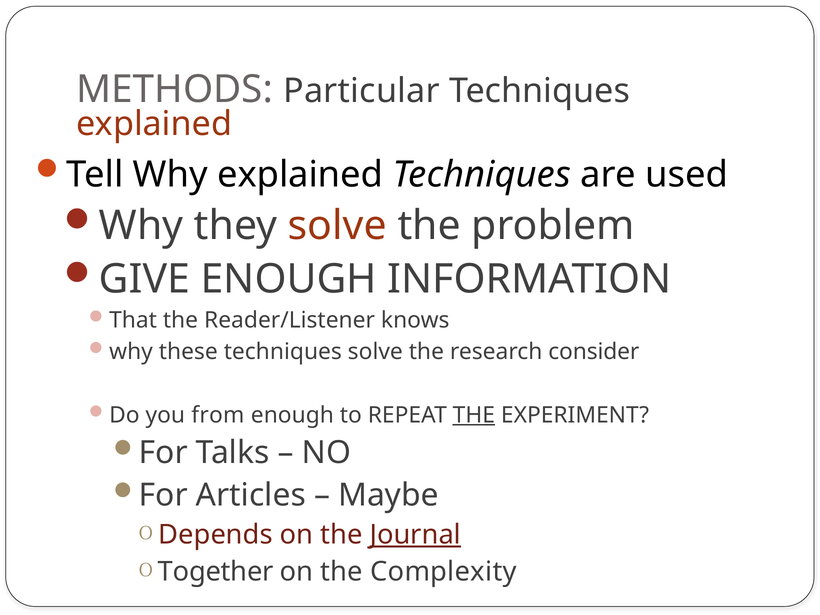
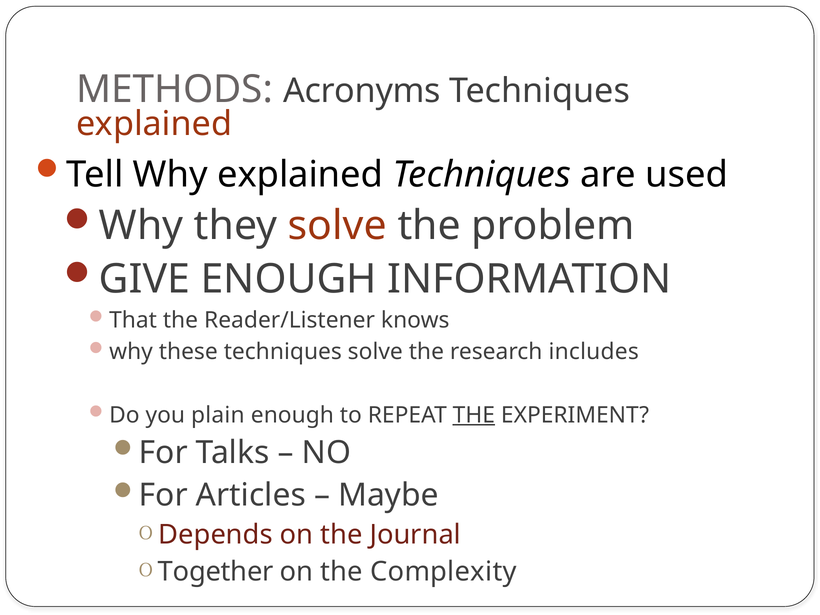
Particular: Particular -> Acronyms (362, 91)
consider: consider -> includes (594, 352)
from: from -> plain (218, 415)
Journal underline: present -> none (415, 535)
